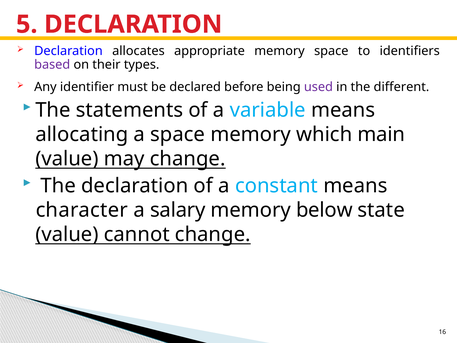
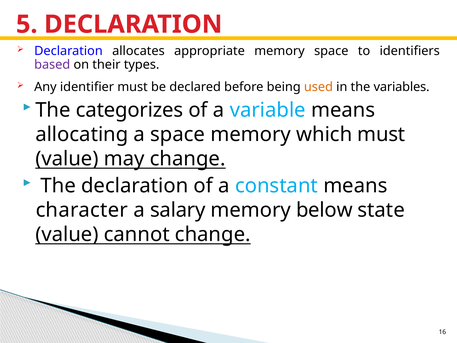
used colour: purple -> orange (318, 87)
different: different -> variables (402, 87)
statements: statements -> categorizes (130, 110)
which main: main -> must (381, 134)
